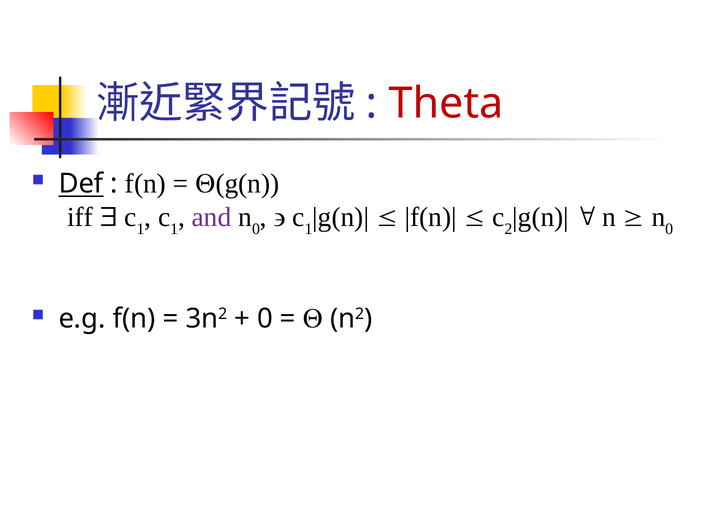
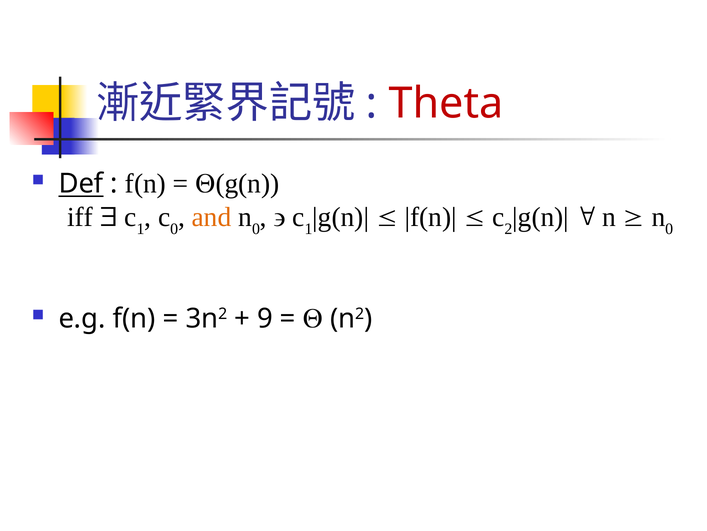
1: 1 -> 0 (174, 229)
and colour: purple -> orange (212, 217)
0: 0 -> 9 (265, 318)
